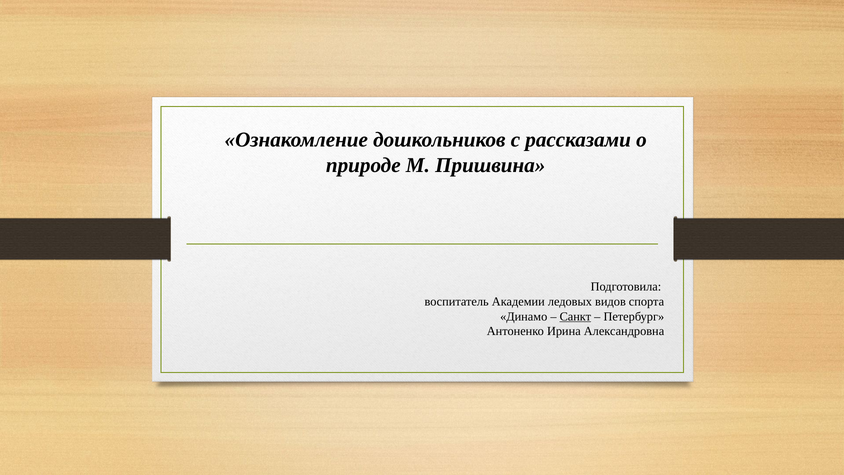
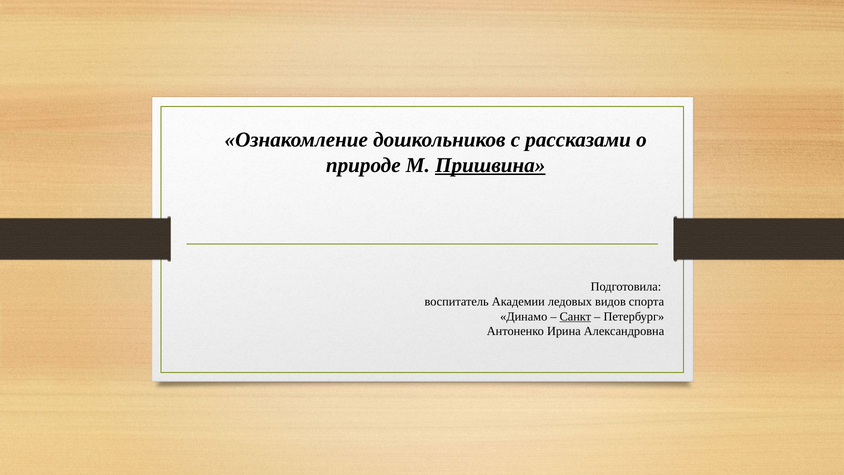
Пришвина underline: none -> present (490, 165)
